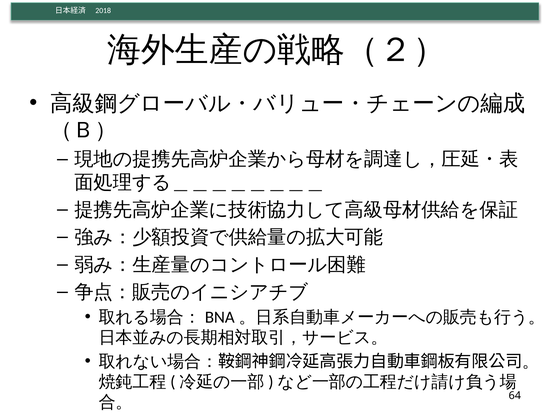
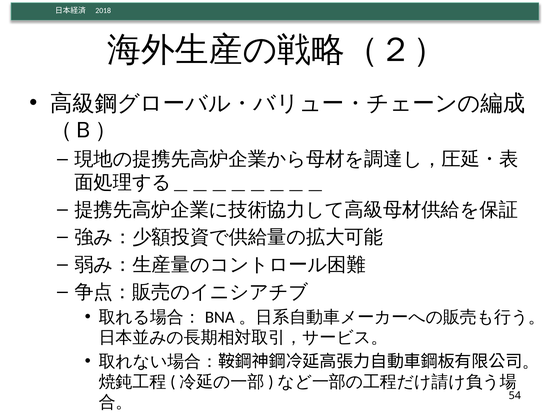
64: 64 -> 54 (515, 395)
